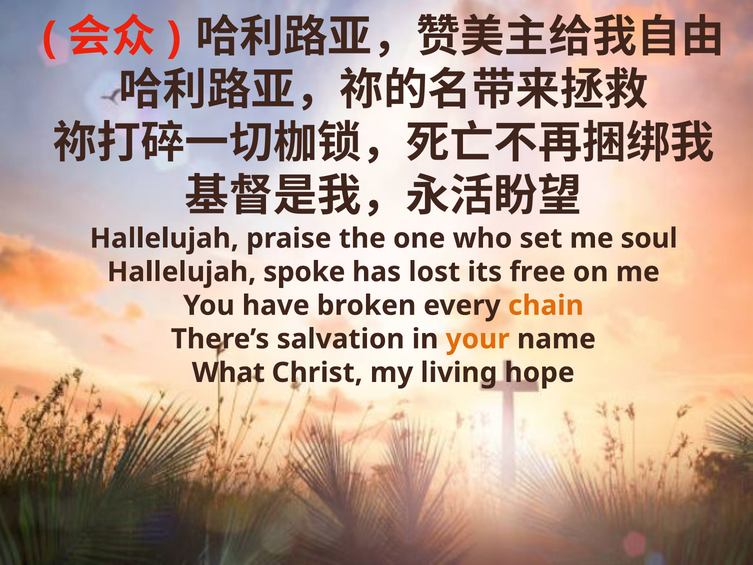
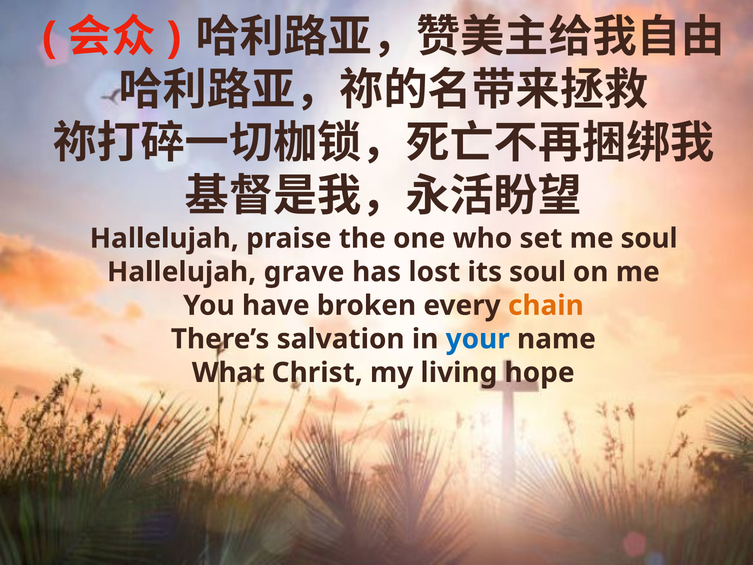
spoke: spoke -> grave (304, 272)
its free: free -> soul (538, 272)
your colour: orange -> blue (478, 339)
